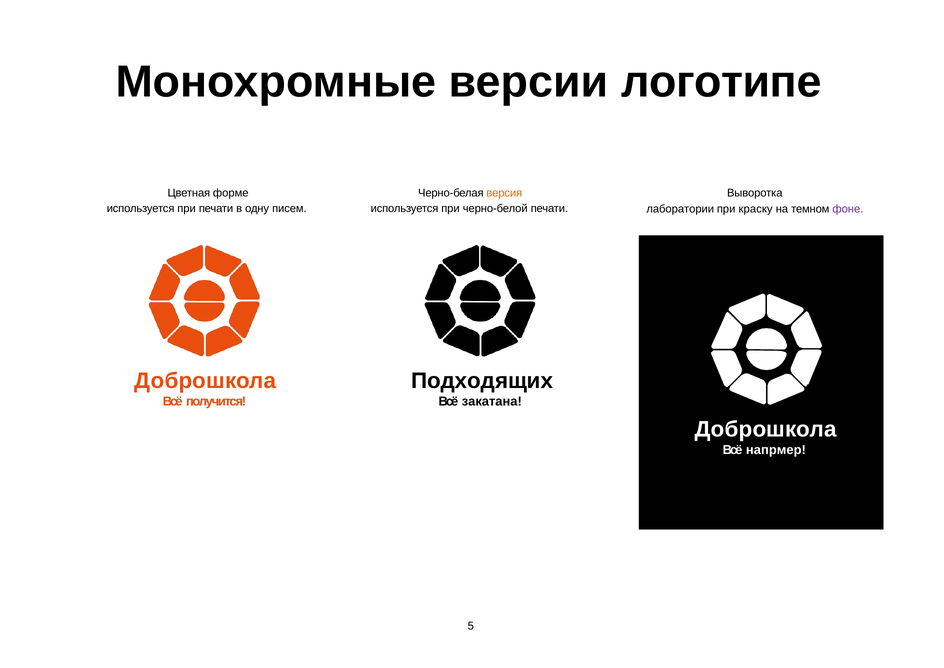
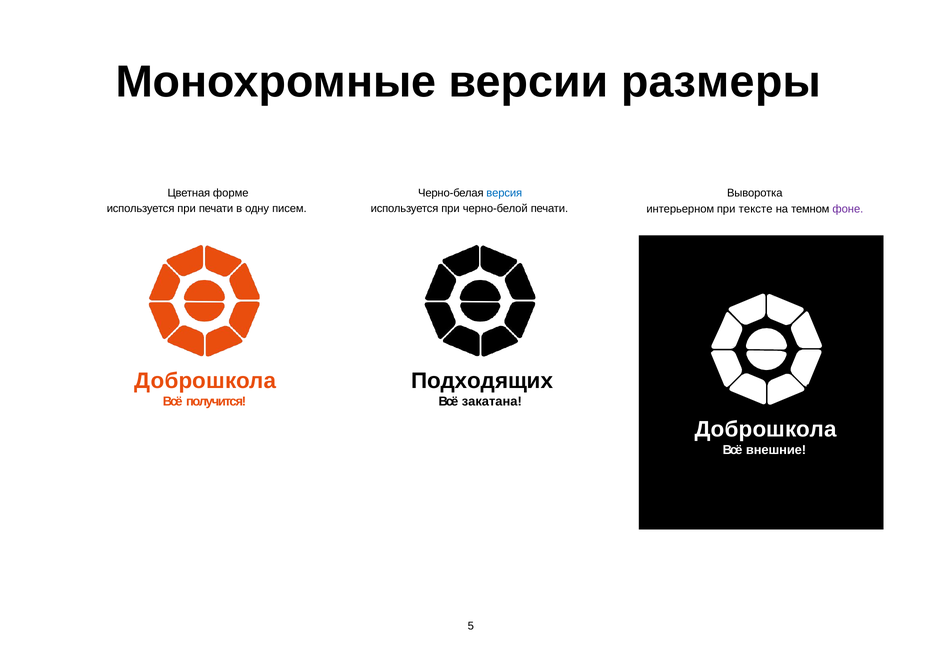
логотипе: логотипе -> размеры (721, 82)
версия colour: orange -> blue (504, 193)
лаборатории: лаборатории -> интерьерном (680, 209)
краску: краску -> тексте (756, 209)
напрмер: напрмер -> внешние (776, 450)
